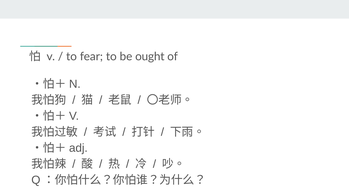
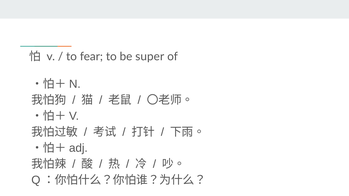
ought: ought -> super (150, 57)
